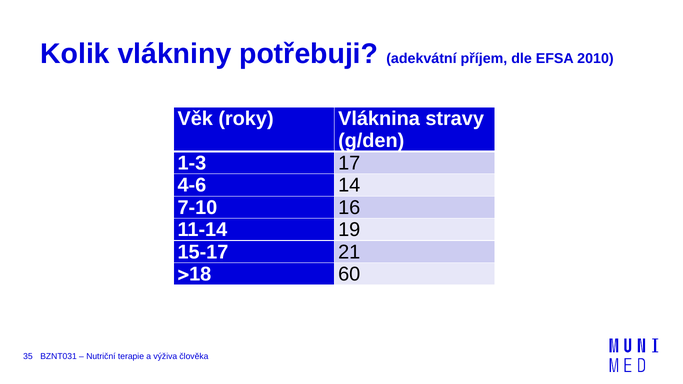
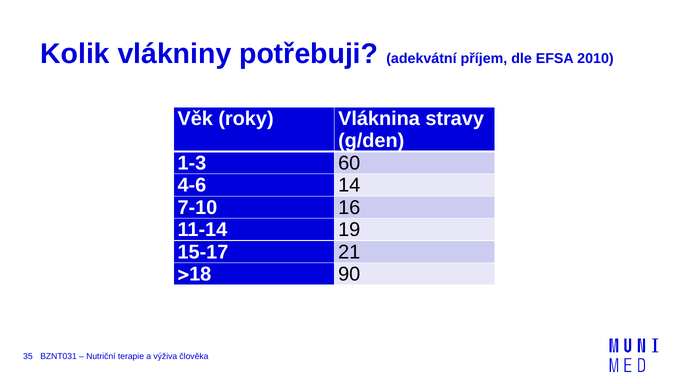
17: 17 -> 60 (349, 163)
60: 60 -> 90 (349, 274)
